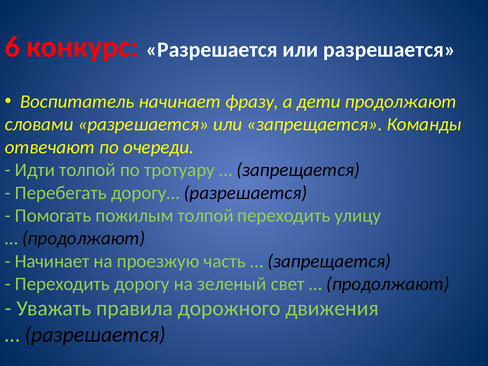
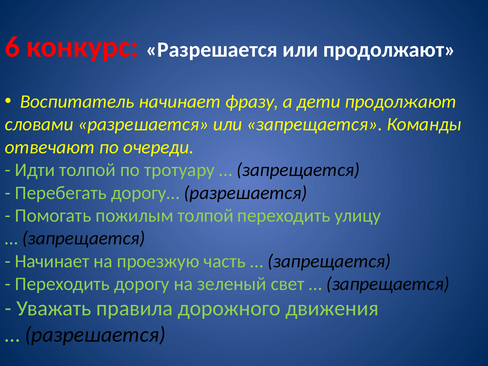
или разрешается: разрешается -> продолжают (389, 50)
продолжают: продолжают -> запрещается (84, 238)
продолжают: продолжают -> запрещается (388, 284)
